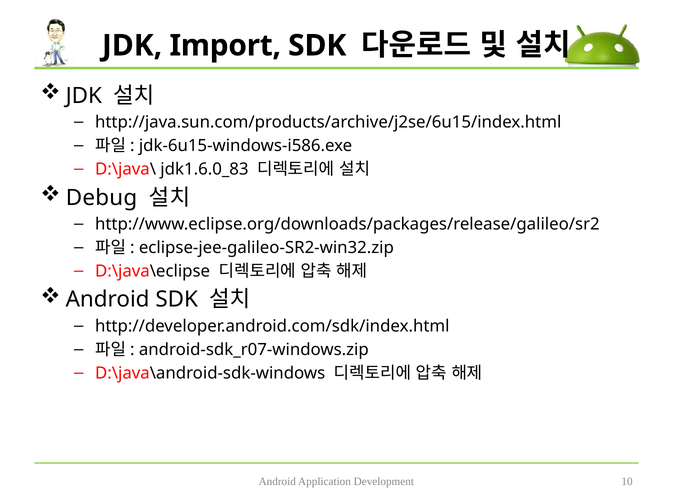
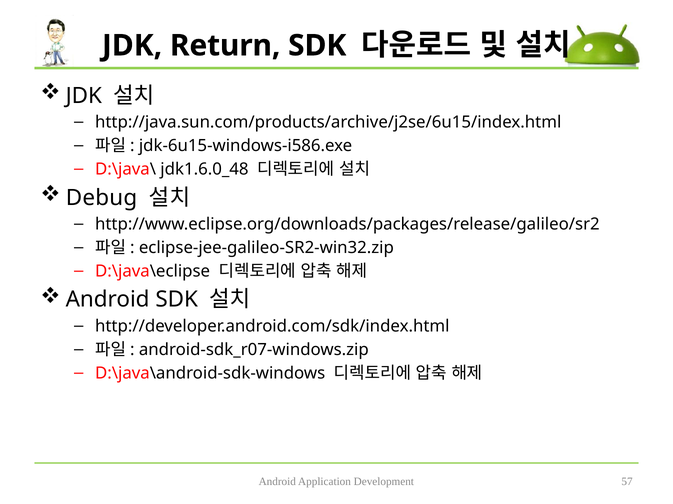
Import: Import -> Return (225, 46)
jdk1.6.0_83: jdk1.6.0_83 -> jdk1.6.0_48 (204, 170)
10: 10 -> 57 (627, 482)
